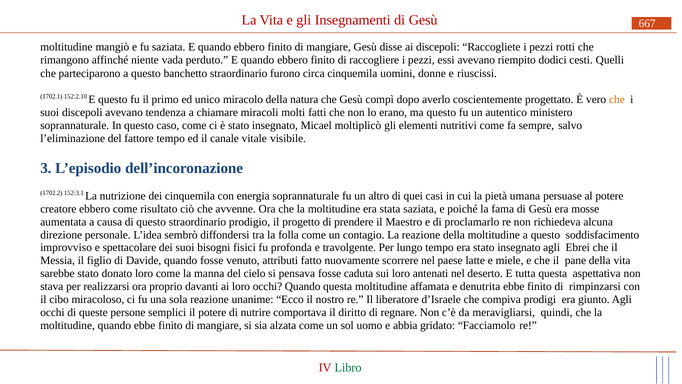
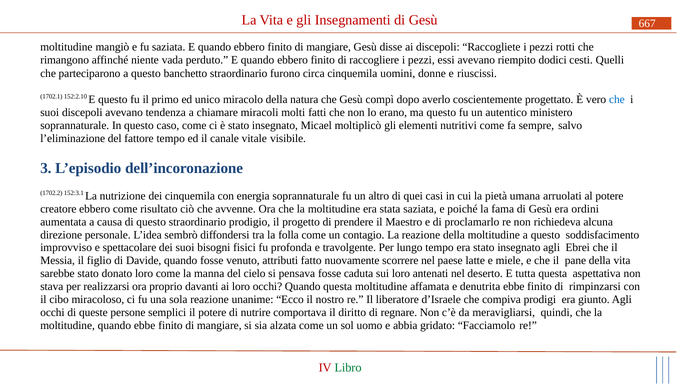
che colour: orange -> blue (617, 99)
persuase: persuase -> arruolati (562, 196)
mosse: mosse -> ordini (585, 209)
